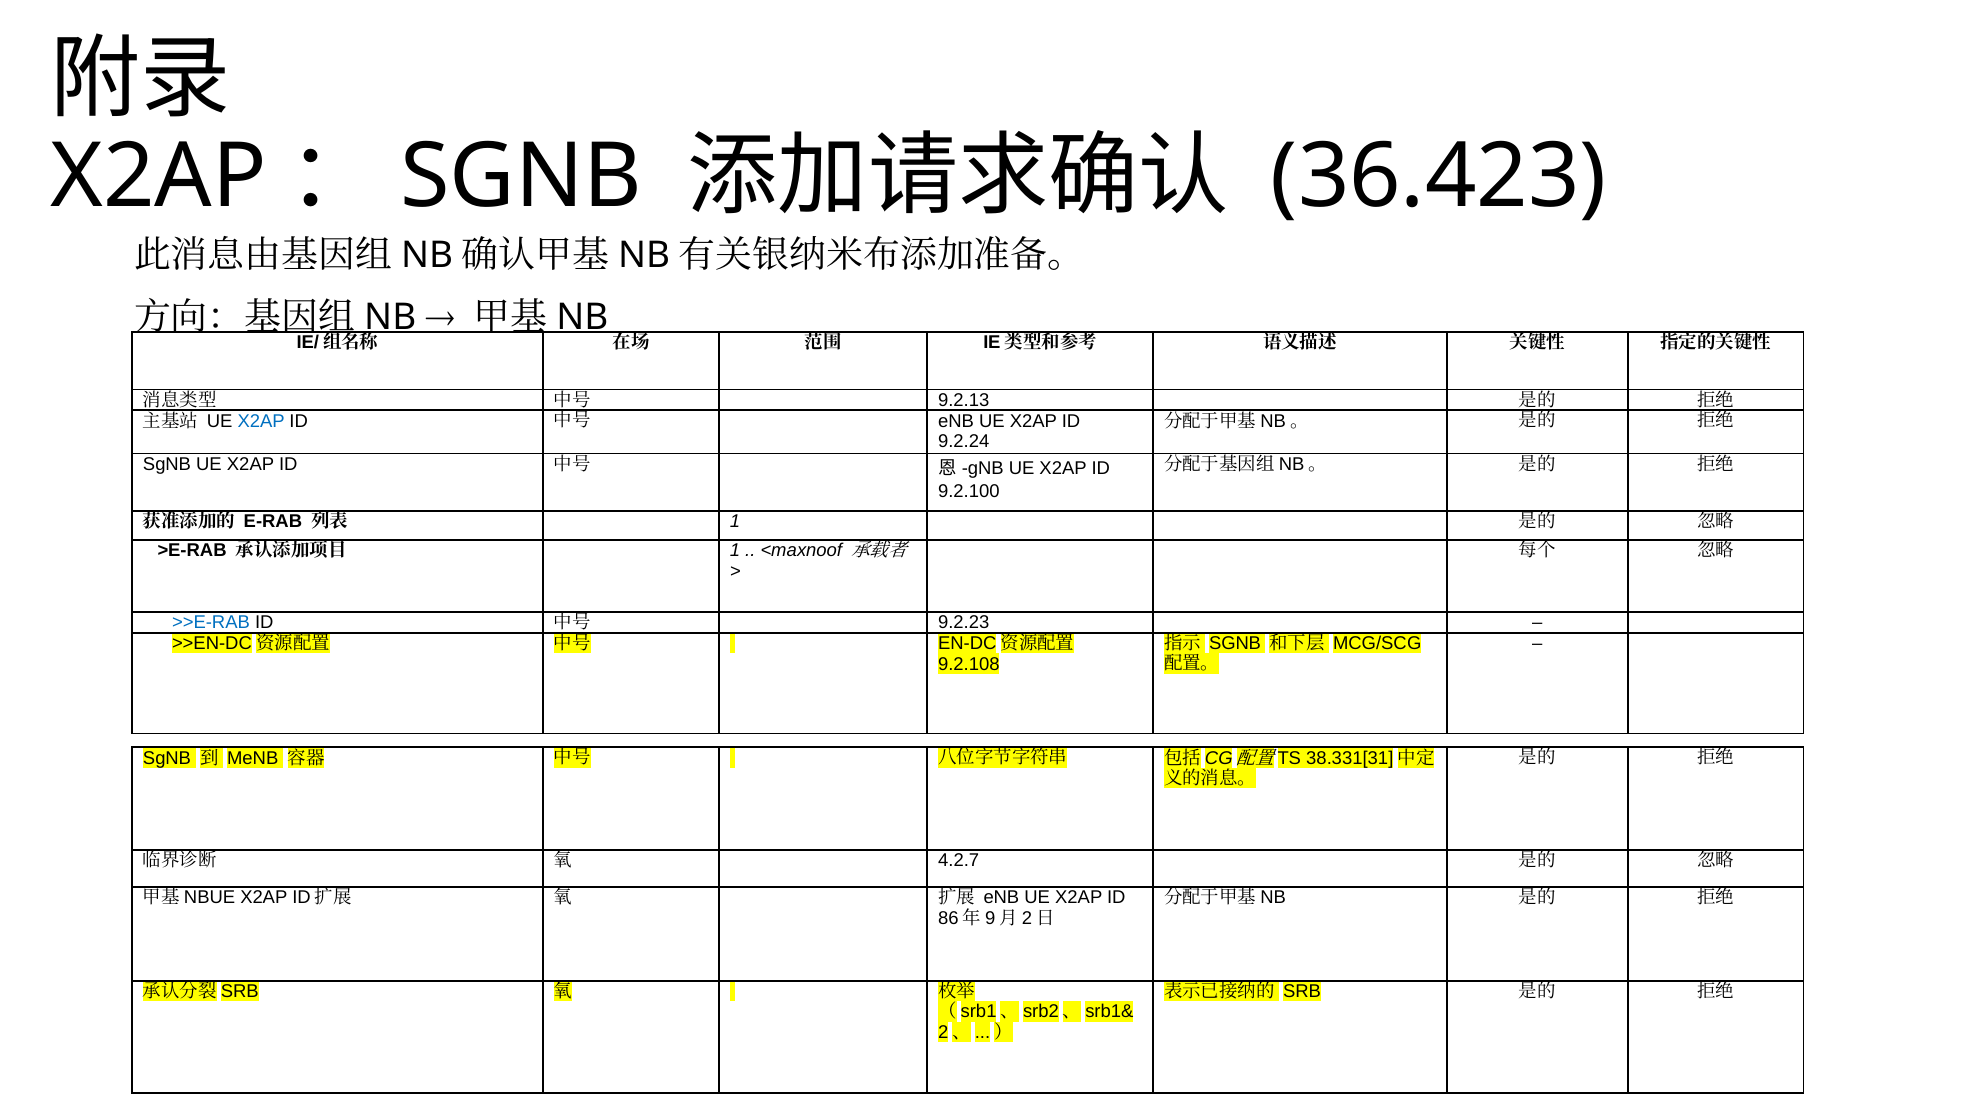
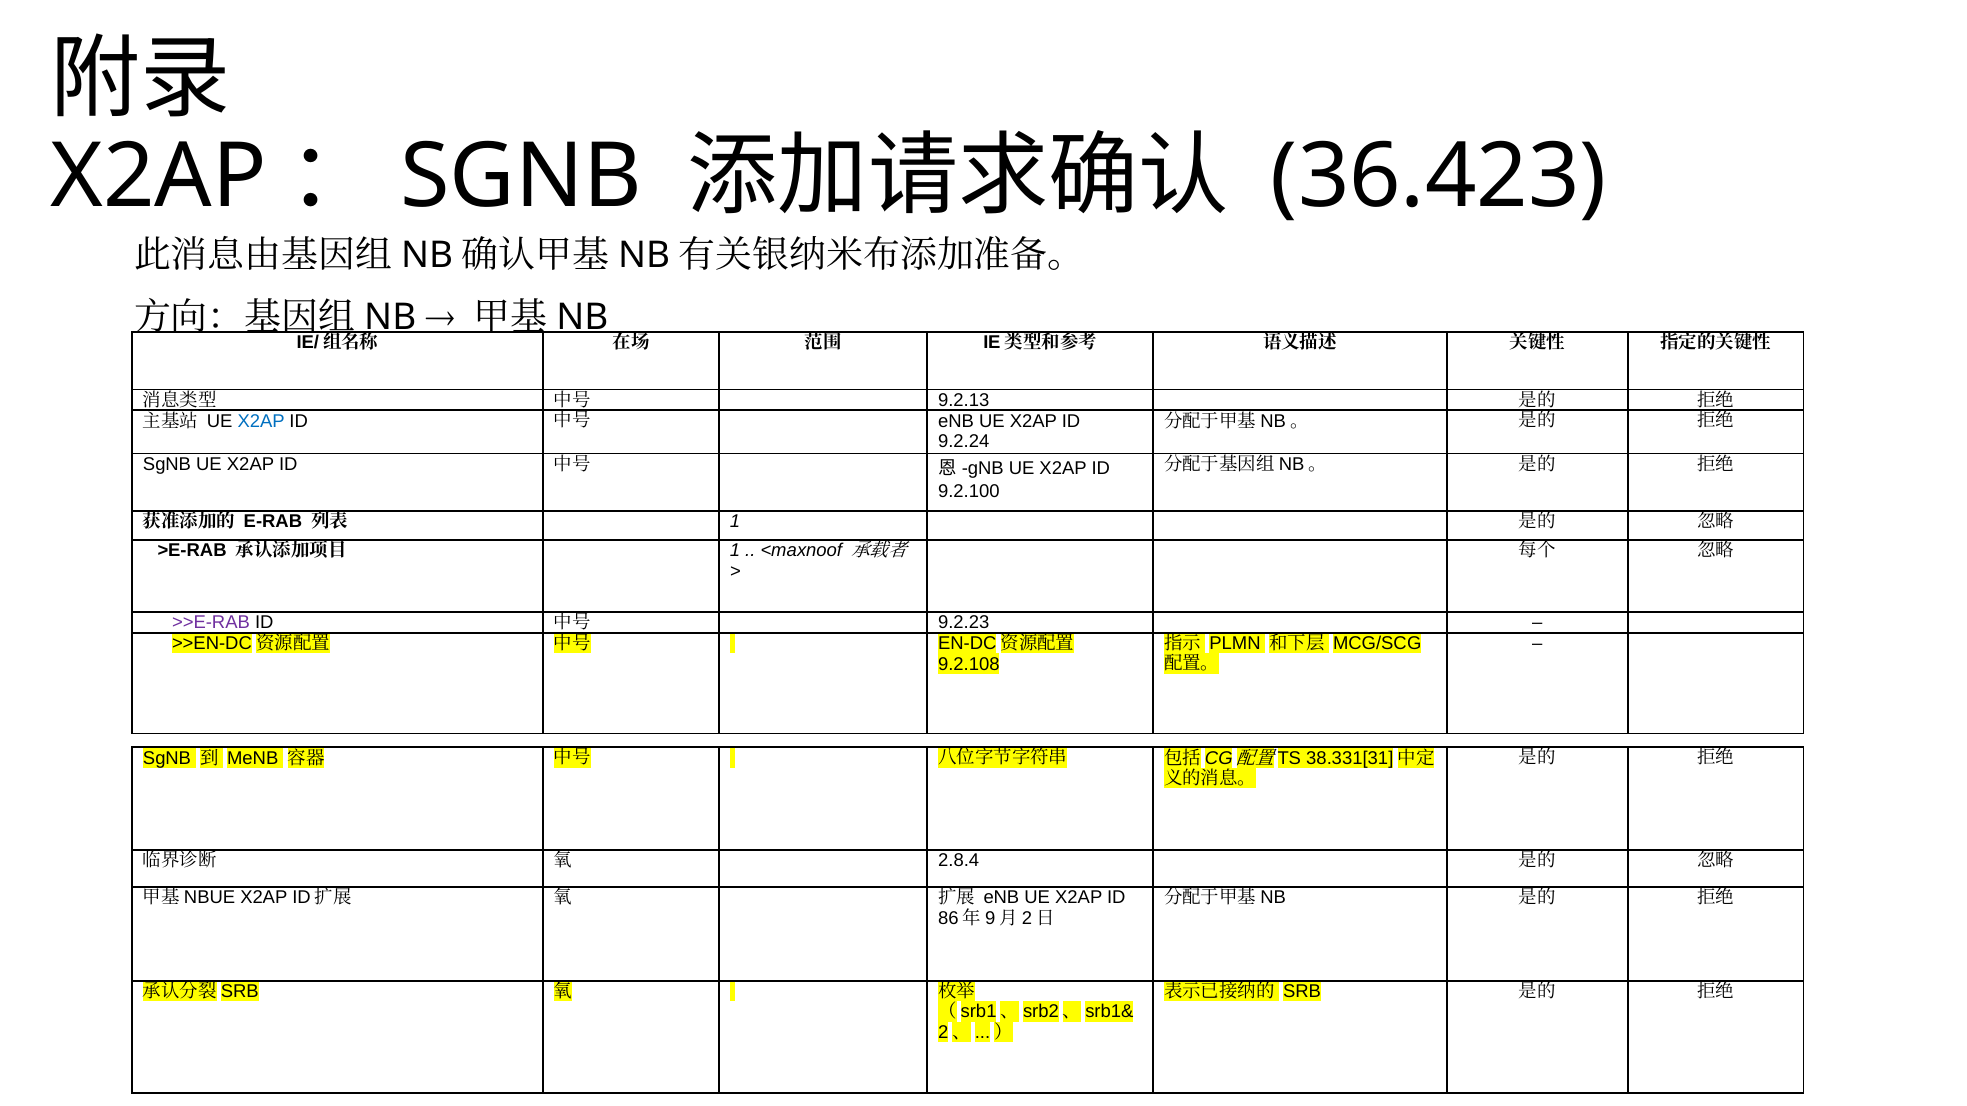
>>E-RAB colour: blue -> purple (211, 623)
SGNB: SGNB -> PLMN (1235, 644)
4.2.7: 4.2.7 -> 2.8.4 (959, 861)
